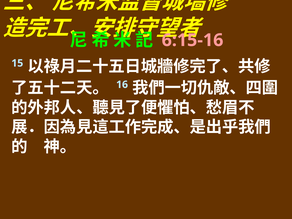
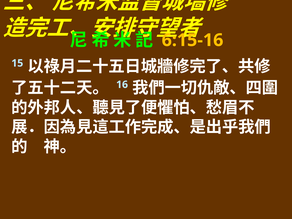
6:15-16 colour: pink -> yellow (193, 40)
